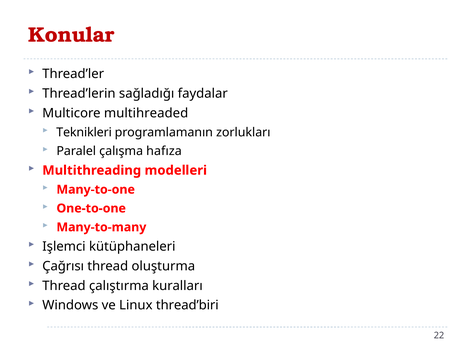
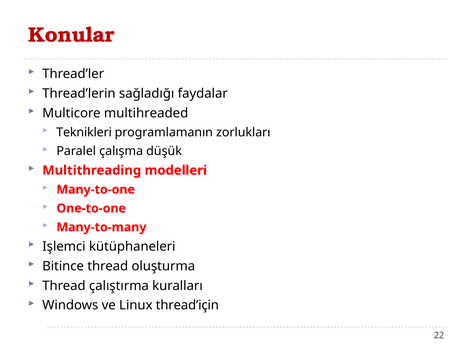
hafıza: hafıza -> düşük (164, 151)
Çağrısı: Çağrısı -> Bitince (63, 266)
thread’biri: thread’biri -> thread’için (187, 306)
